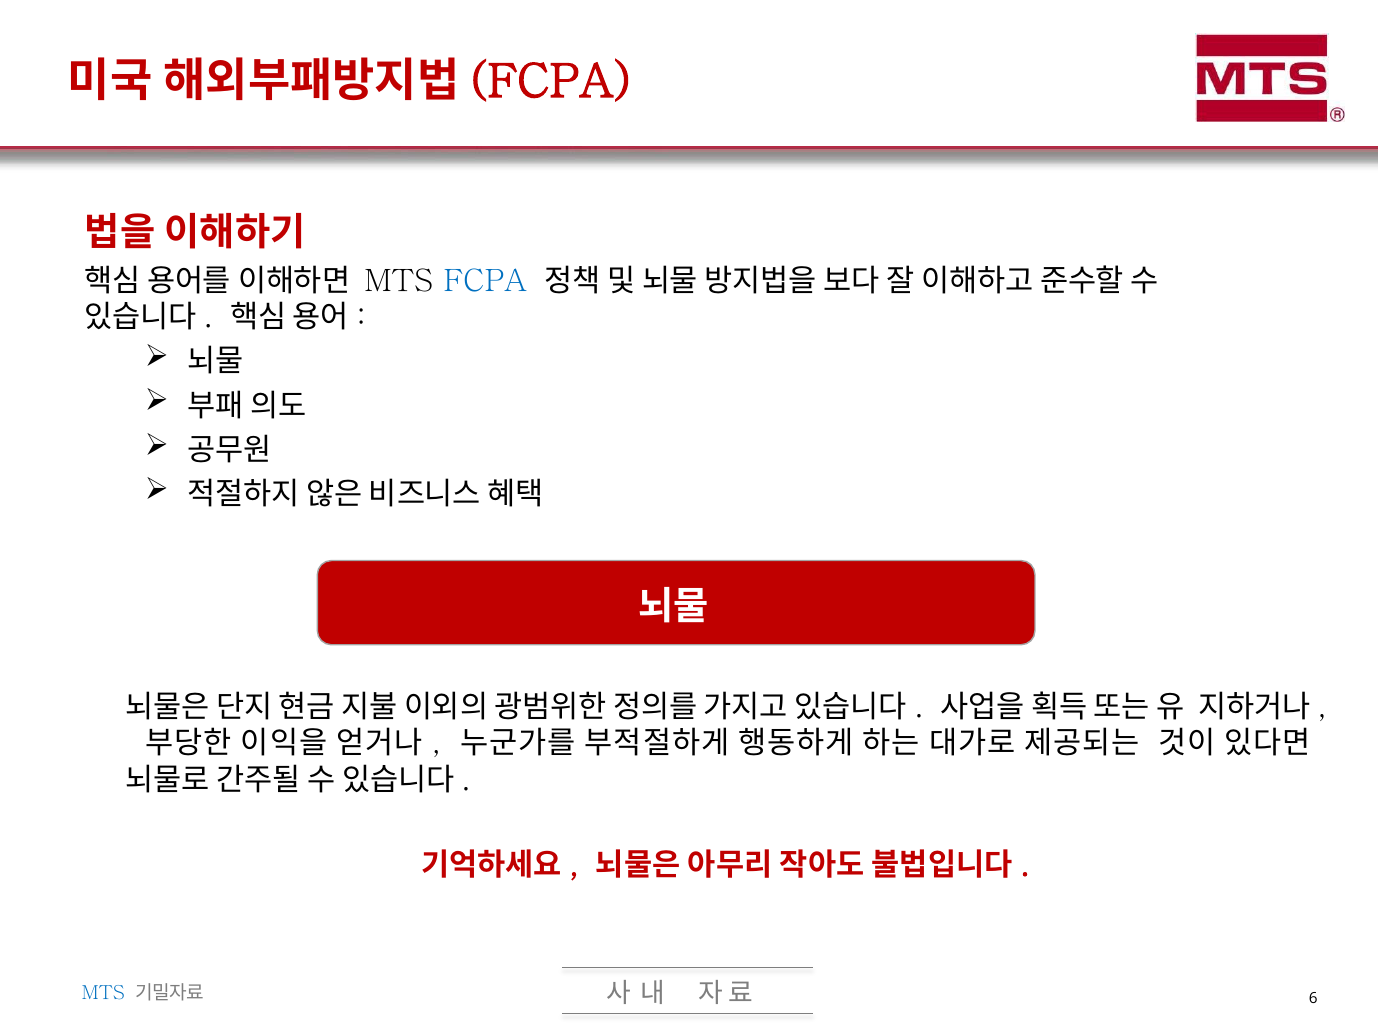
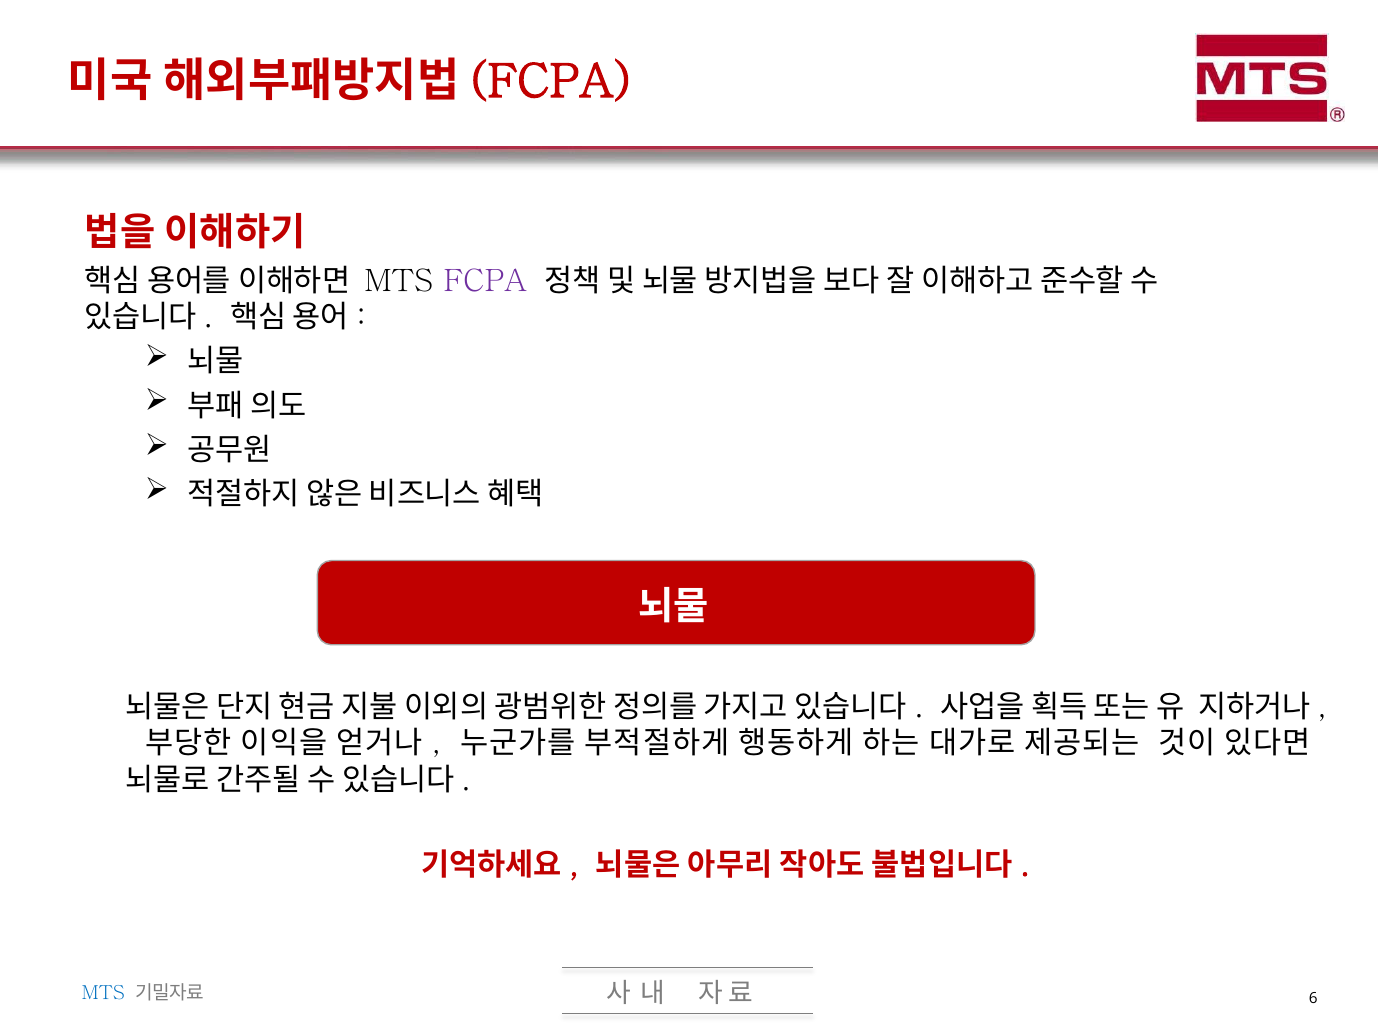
FCPA colour: blue -> purple (485, 281)
